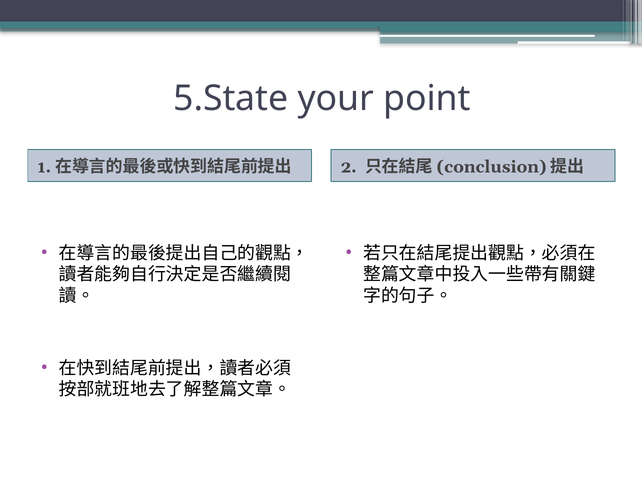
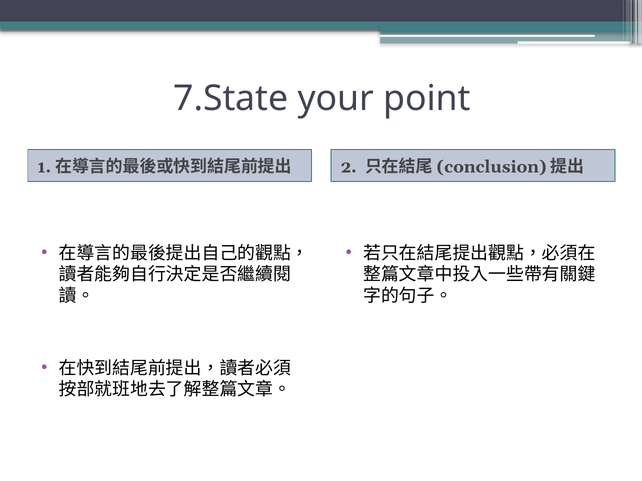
5.State: 5.State -> 7.State (231, 99)
